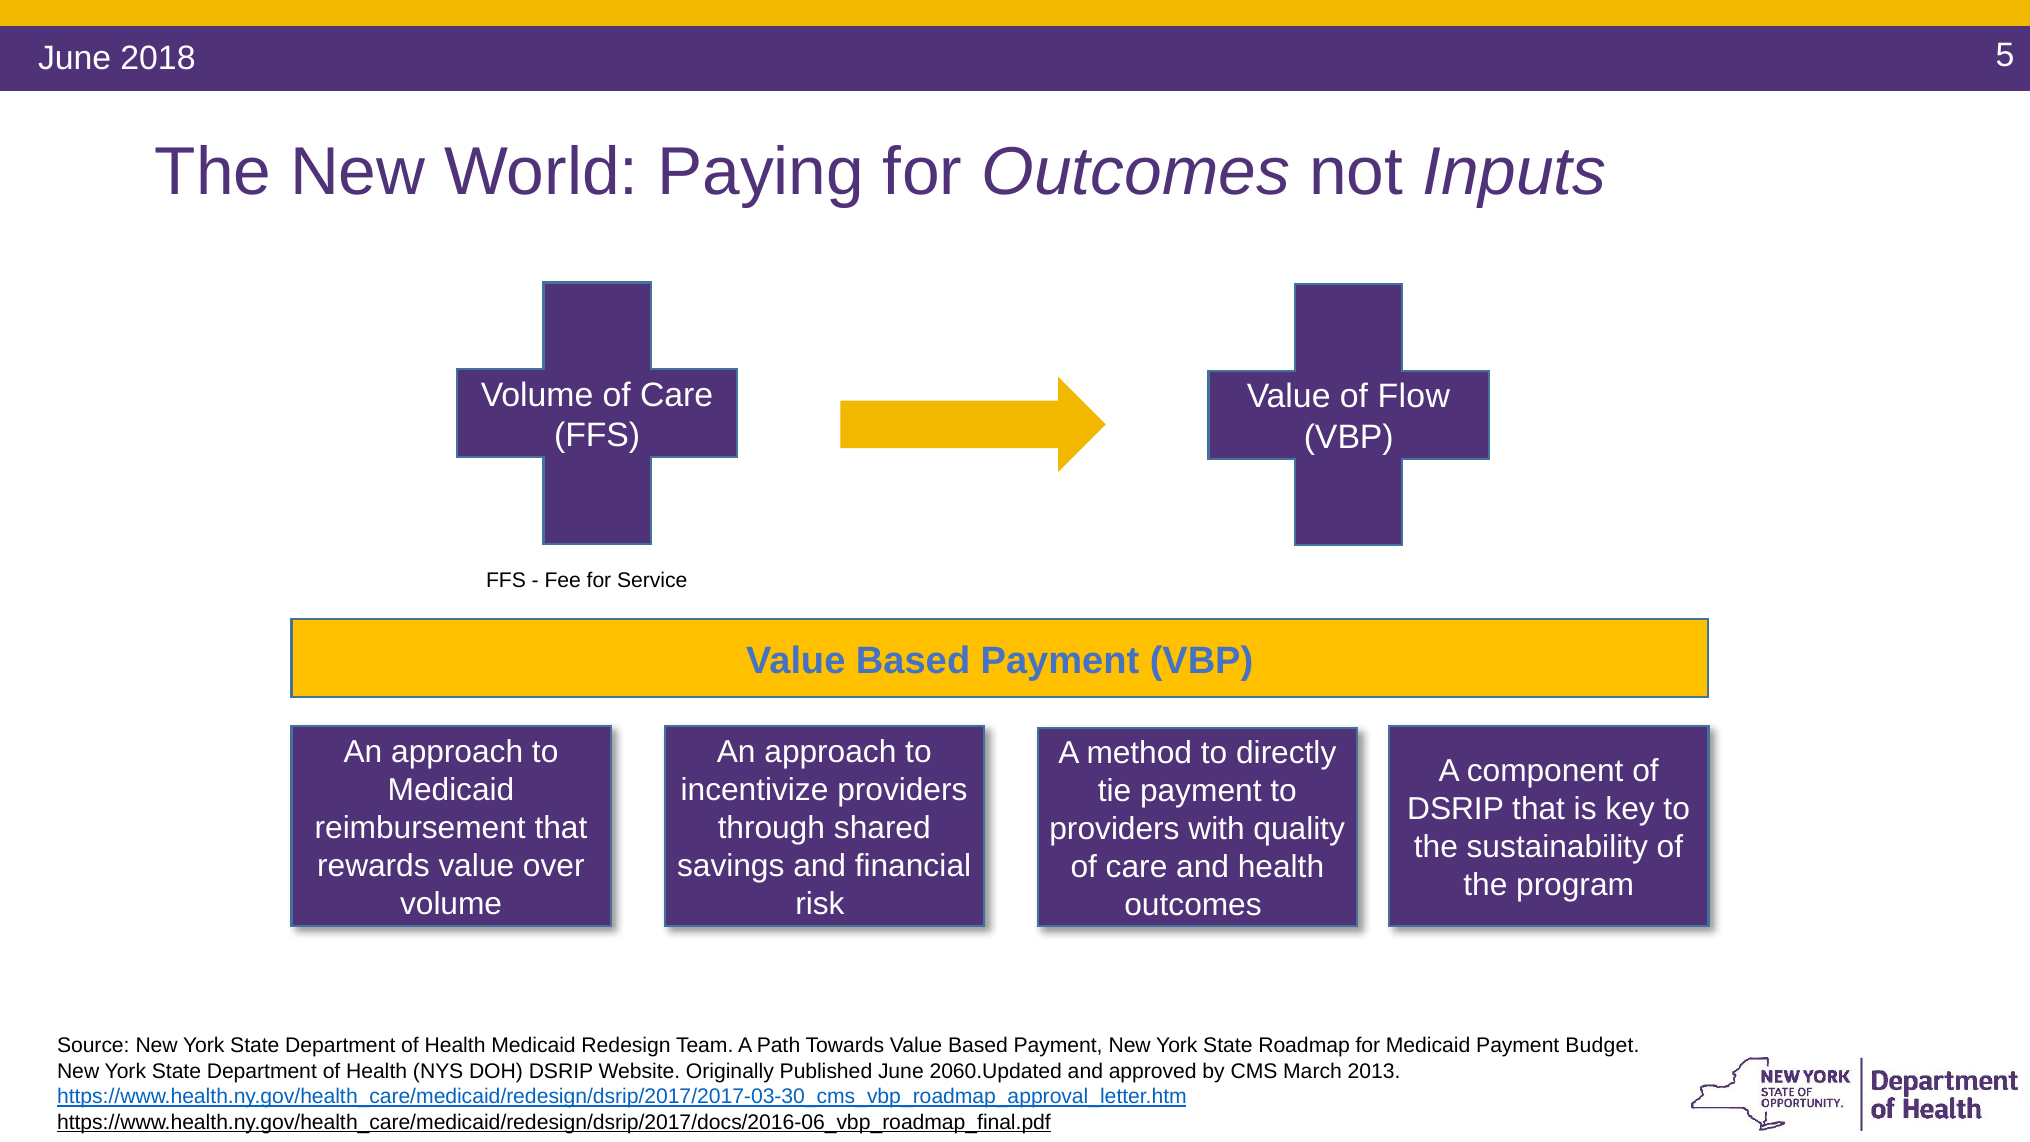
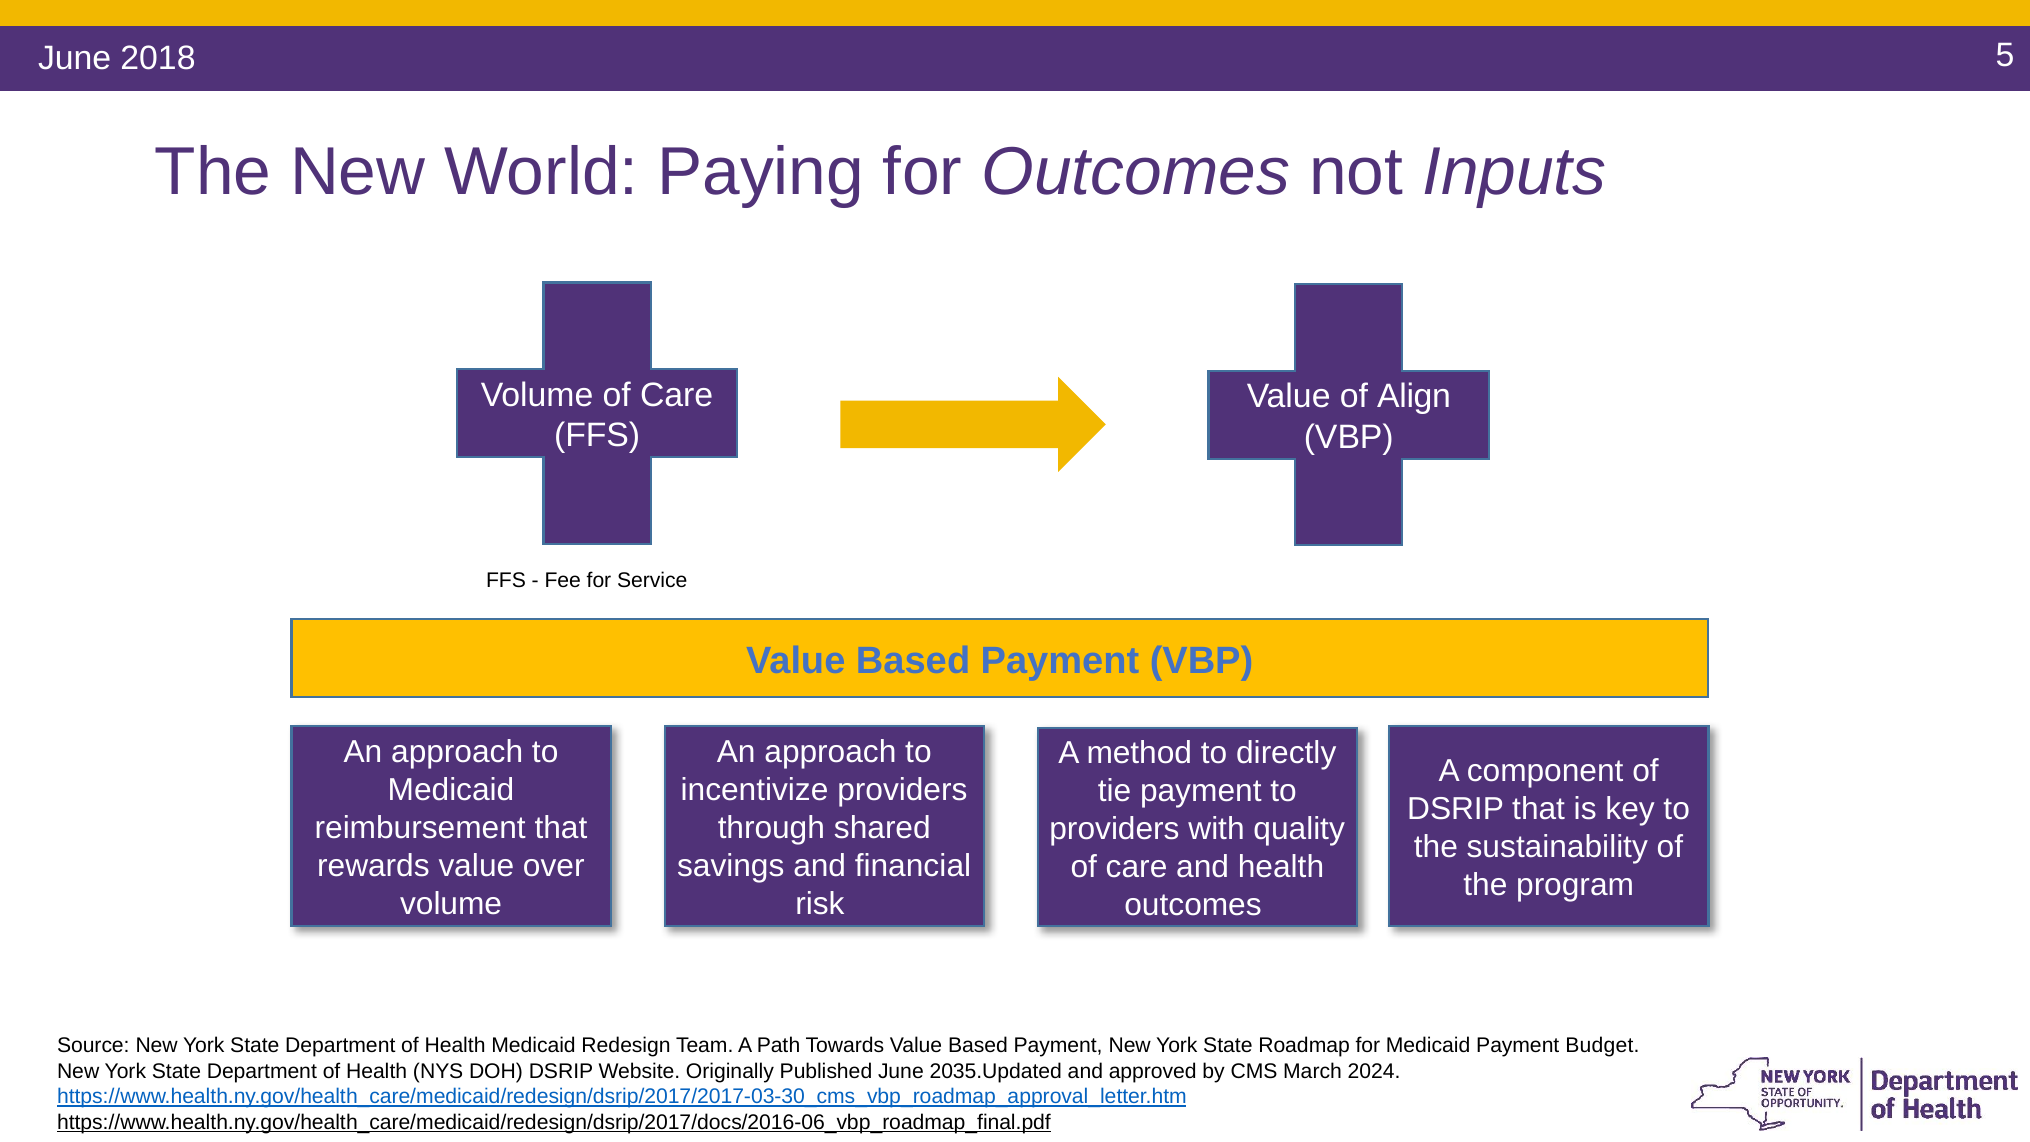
Flow: Flow -> Align (1414, 397)
2060.Updated: 2060.Updated -> 2035.Updated (996, 1071)
2013: 2013 -> 2024 (1374, 1071)
